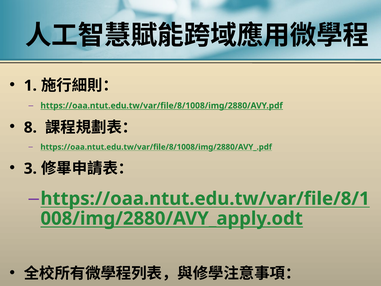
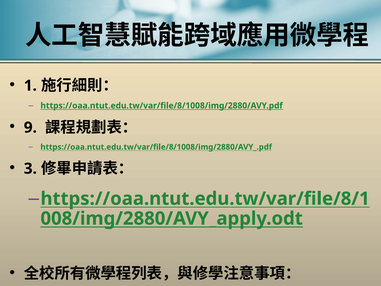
8: 8 -> 9 (30, 127)
